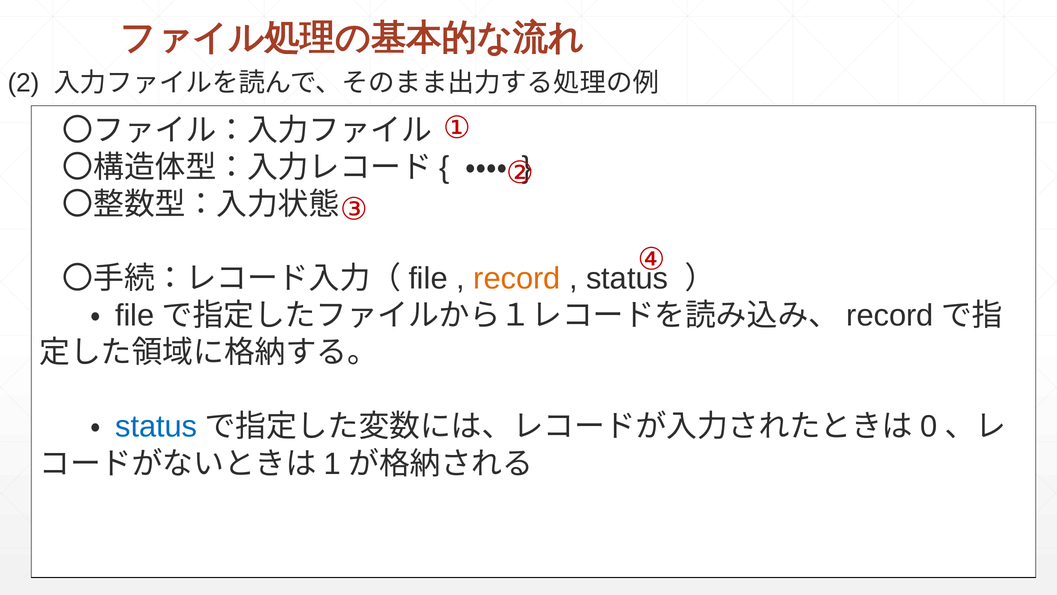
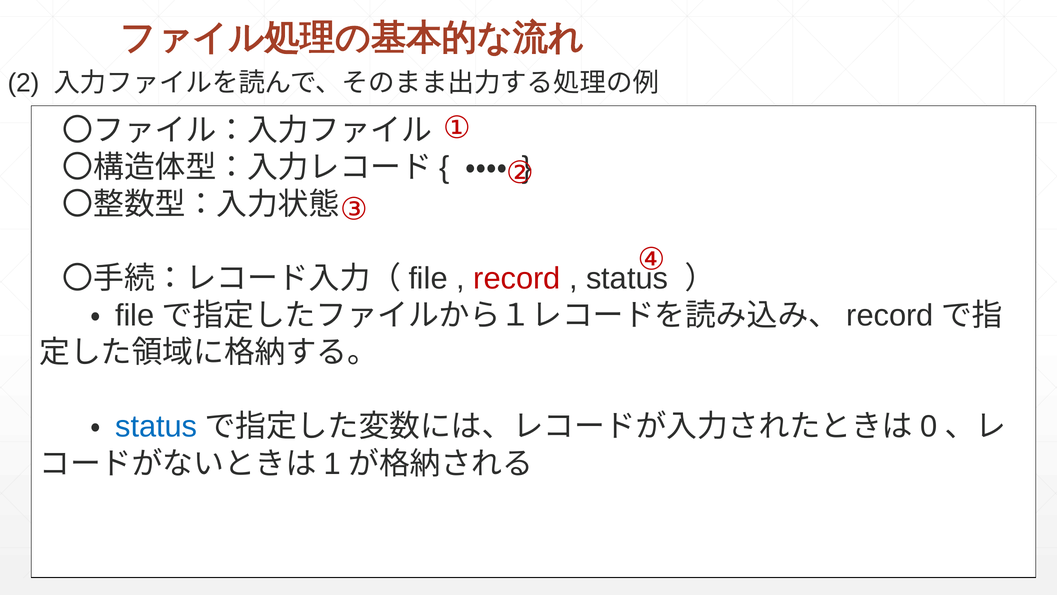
record colour: orange -> red (517, 278)
